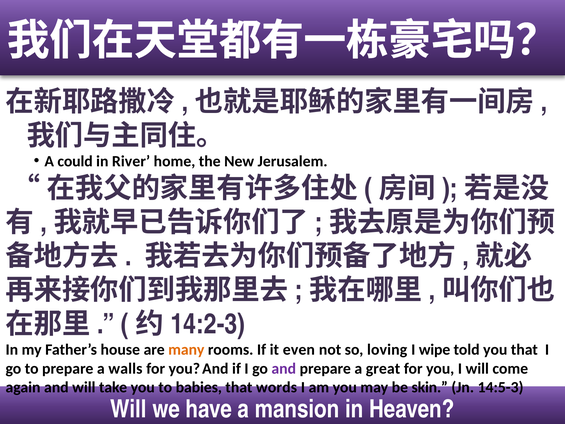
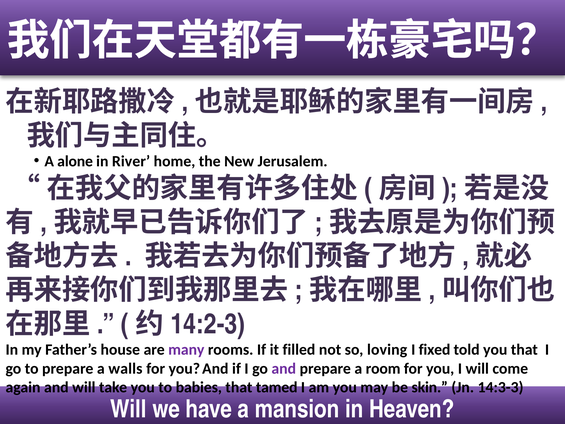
could: could -> alone (75, 161)
many colour: orange -> purple (186, 349)
even: even -> filled (299, 349)
wipe: wipe -> fixed (435, 349)
great: great -> room (383, 368)
words: words -> tamed (277, 387)
14:5-3: 14:5-3 -> 14:3-3 (501, 387)
